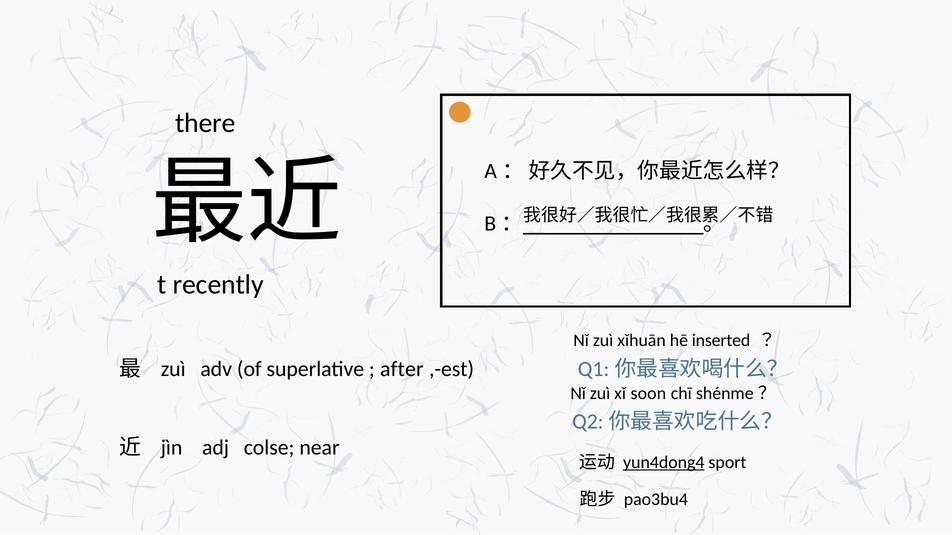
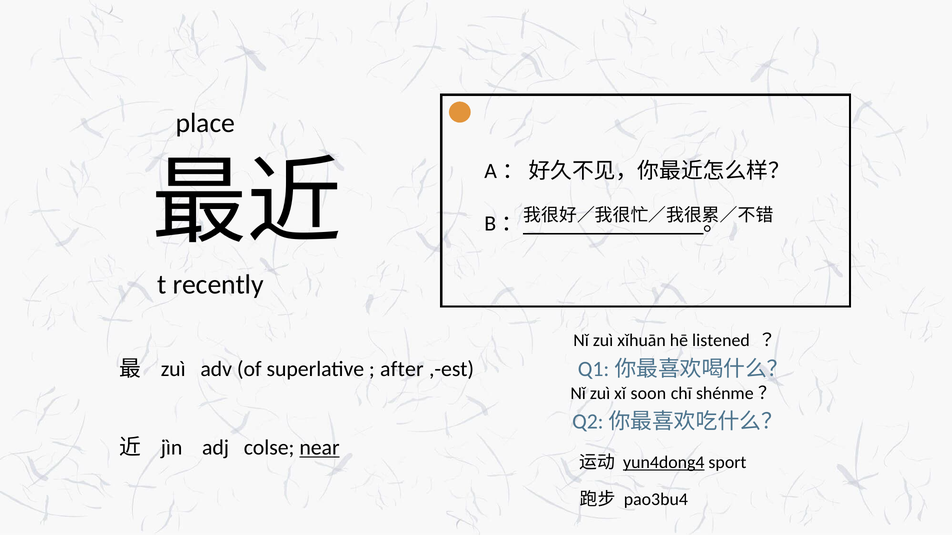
there: there -> place (205, 123)
inserted: inserted -> listened (721, 341)
near underline: none -> present (319, 448)
